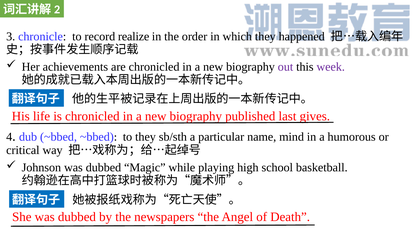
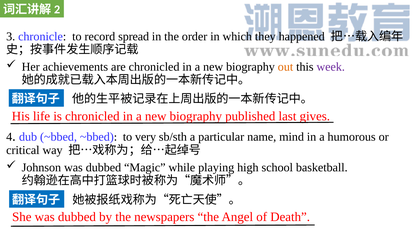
realize: realize -> spread (134, 37)
out colour: purple -> orange (286, 67)
to they: they -> very (146, 137)
